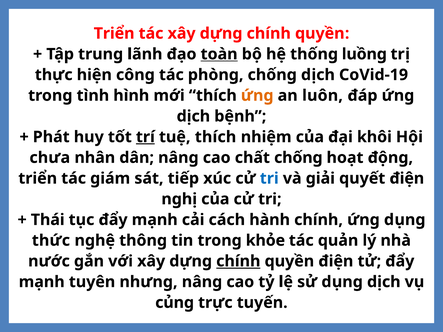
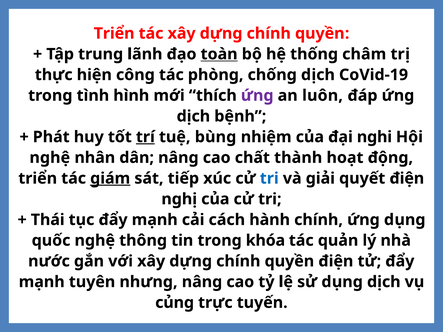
luồng: luồng -> châm (364, 54)
ứng colour: orange -> purple (257, 96)
tuệ thích: thích -> bùng (216, 137)
khôi: khôi -> nghi (374, 137)
chưa: chưa -> nghệ (50, 158)
chất chống: chống -> thành (298, 158)
giám underline: none -> present (110, 178)
thức: thức -> quốc (51, 241)
khỏe: khỏe -> khóa (265, 241)
chính underline: present -> none (238, 261)
